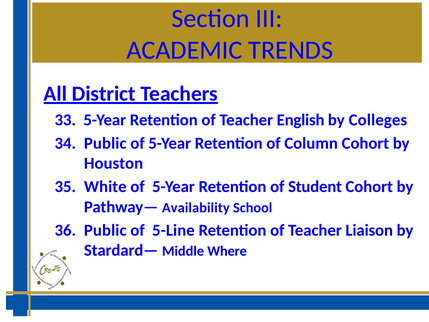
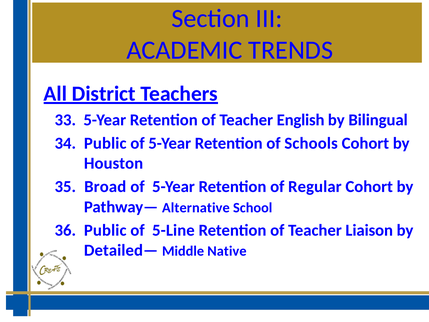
Colleges: Colleges -> Bilingual (378, 120)
Column: Column -> Schools (311, 143)
White: White -> Broad (105, 187)
Student: Student -> Regular (315, 187)
Availability: Availability -> Alternative (196, 207)
Stardard—: Stardard— -> Detailed— (121, 250)
Where: Where -> Native (227, 251)
